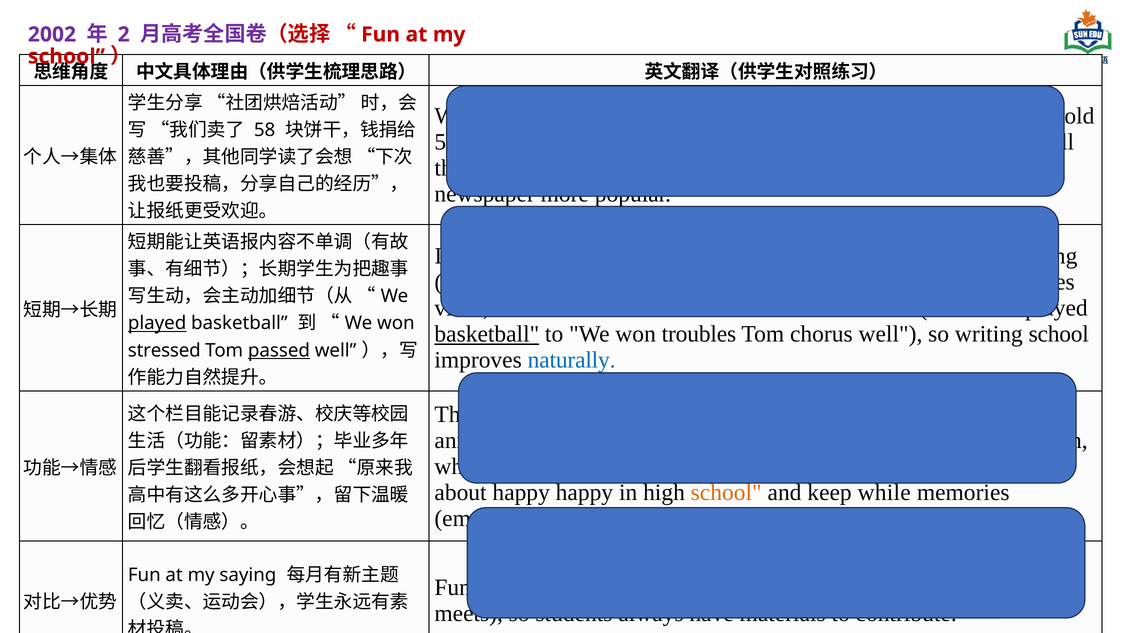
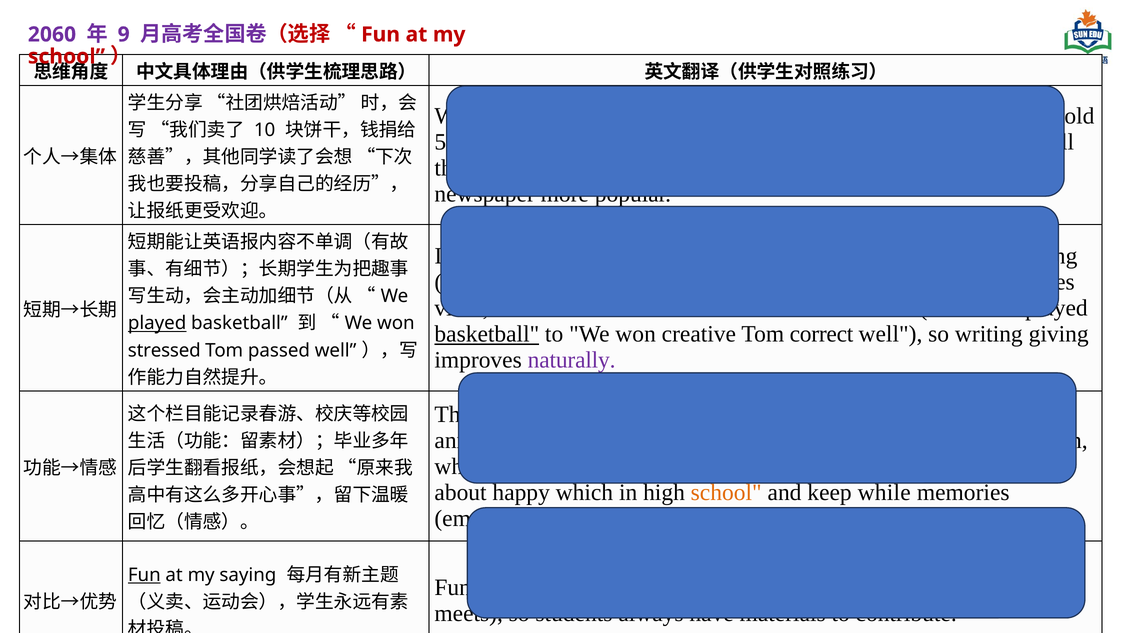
2002: 2002 -> 2060 (52, 35)
2: 2 -> 9 (124, 35)
58: 58 -> 10 (265, 130)
troubles: troubles -> creative (699, 334)
chorus: chorus -> correct (821, 334)
writing school: school -> giving (1059, 334)
passed underline: present -> none (279, 351)
naturally colour: blue -> purple (572, 360)
happy happy: happy -> which (584, 493)
Fun underline: none -> present (144, 575)
